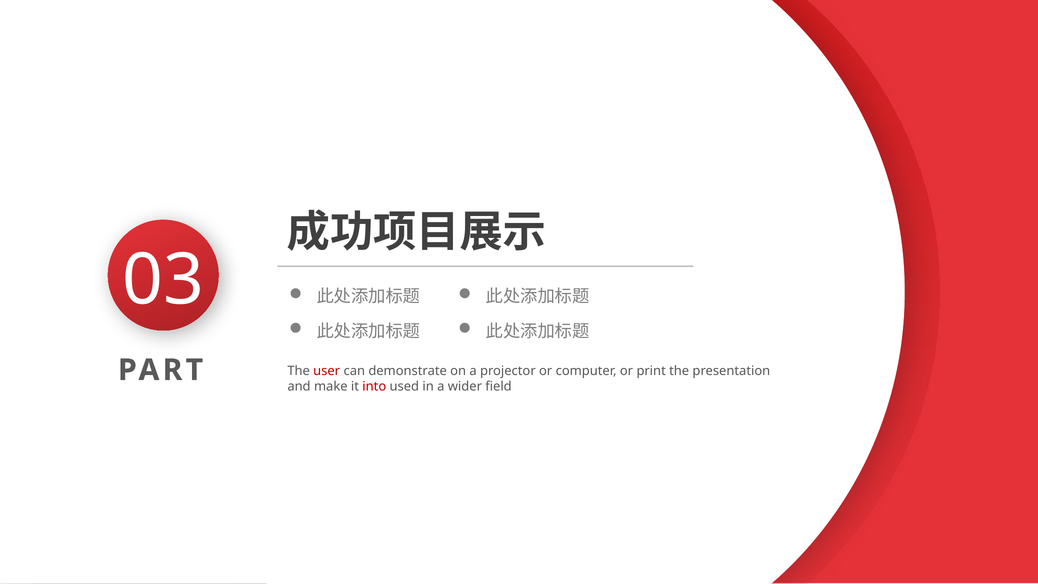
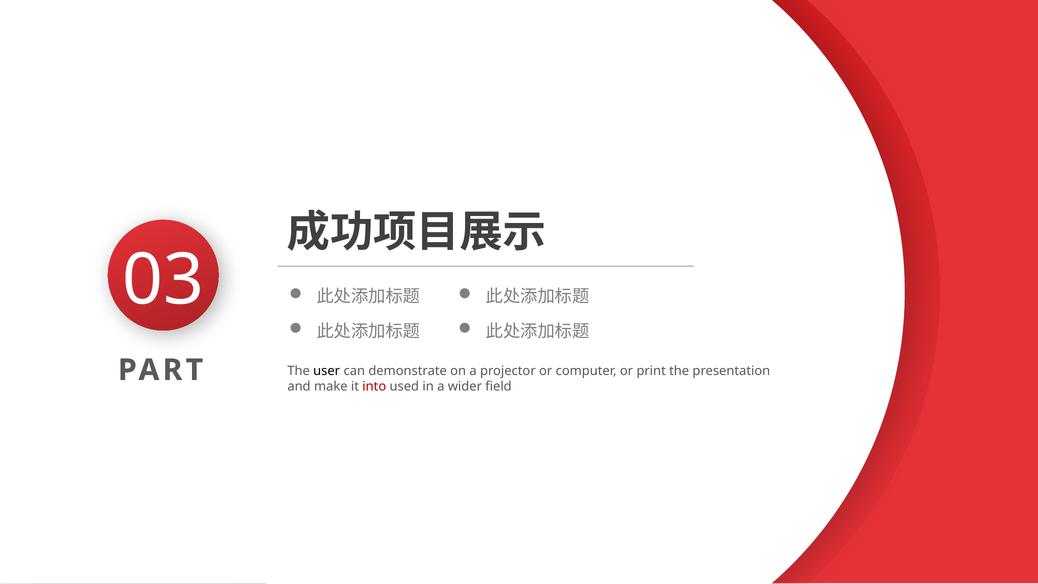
user colour: red -> black (327, 371)
